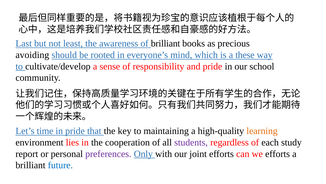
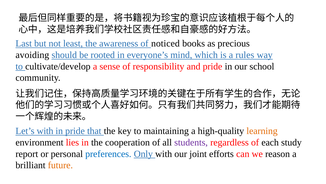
of brilliant: brilliant -> noticed (165, 43)
these: these -> rules (245, 55)
Let’s time: time -> with (45, 131)
preferences colour: purple -> blue (108, 153)
we efforts: efforts -> reason (278, 153)
future colour: blue -> orange (60, 165)
